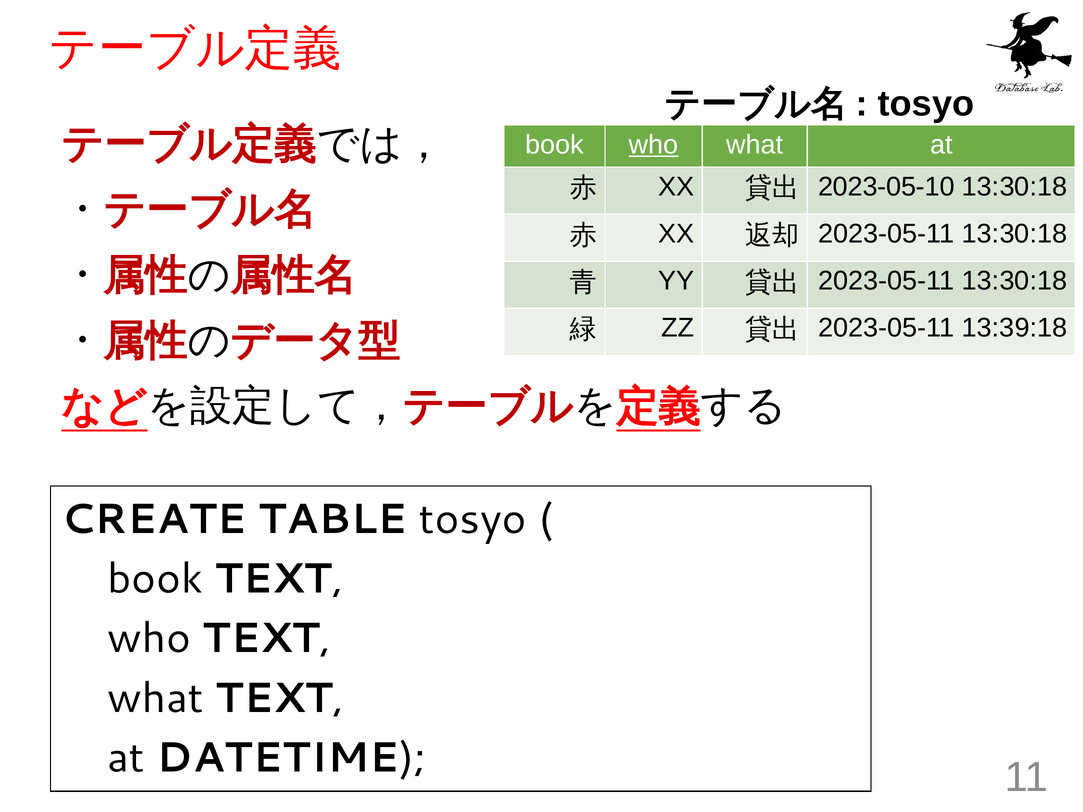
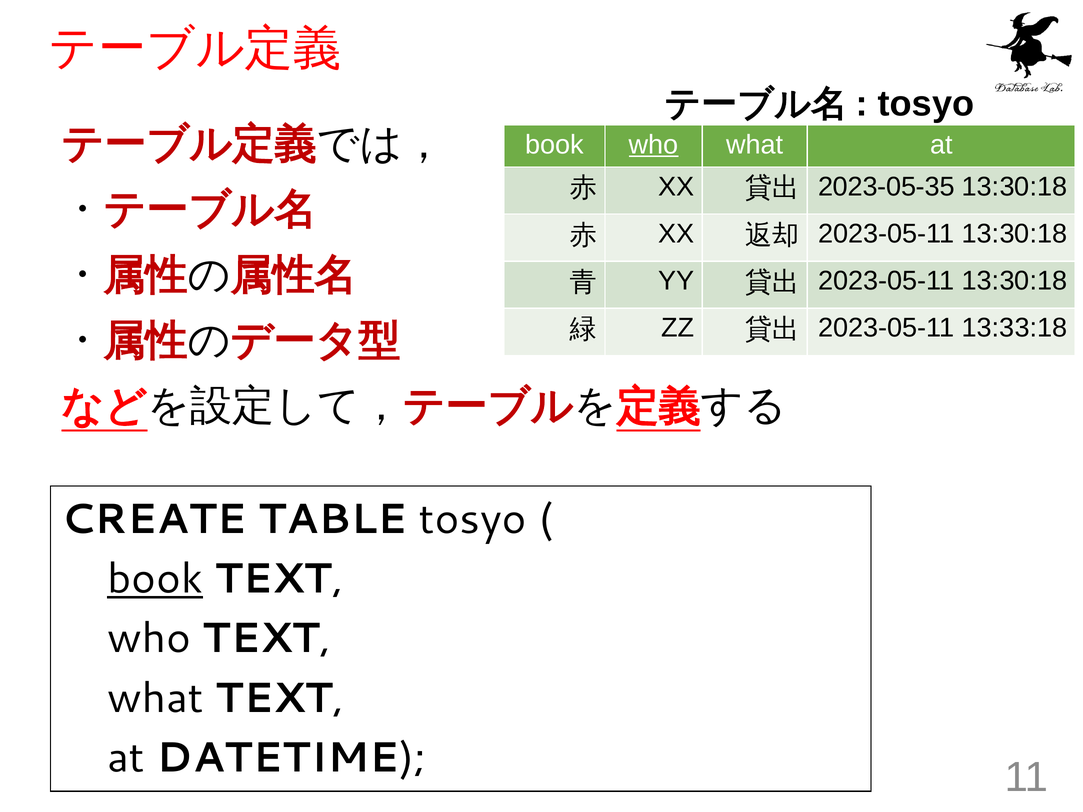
2023-05-10: 2023-05-10 -> 2023-05-35 (886, 187)
13:39:18: 13:39:18 -> 13:33:18 (1015, 328)
book underline: none -> present (155, 579)
